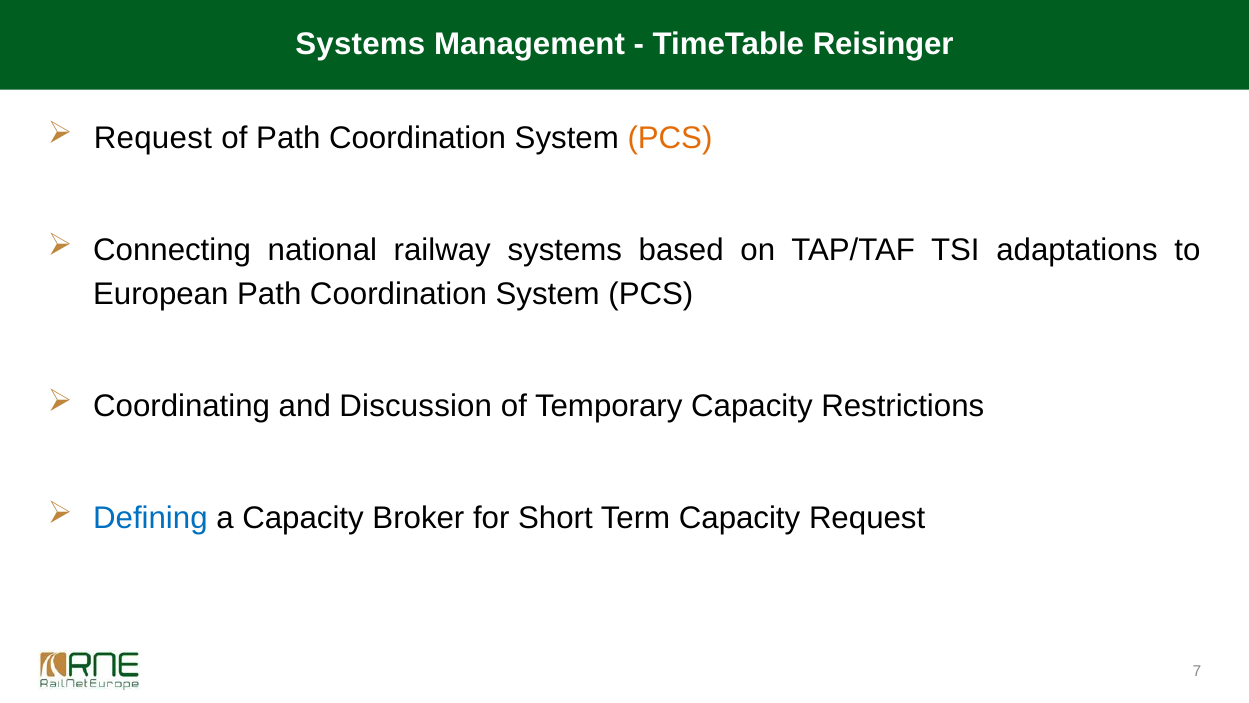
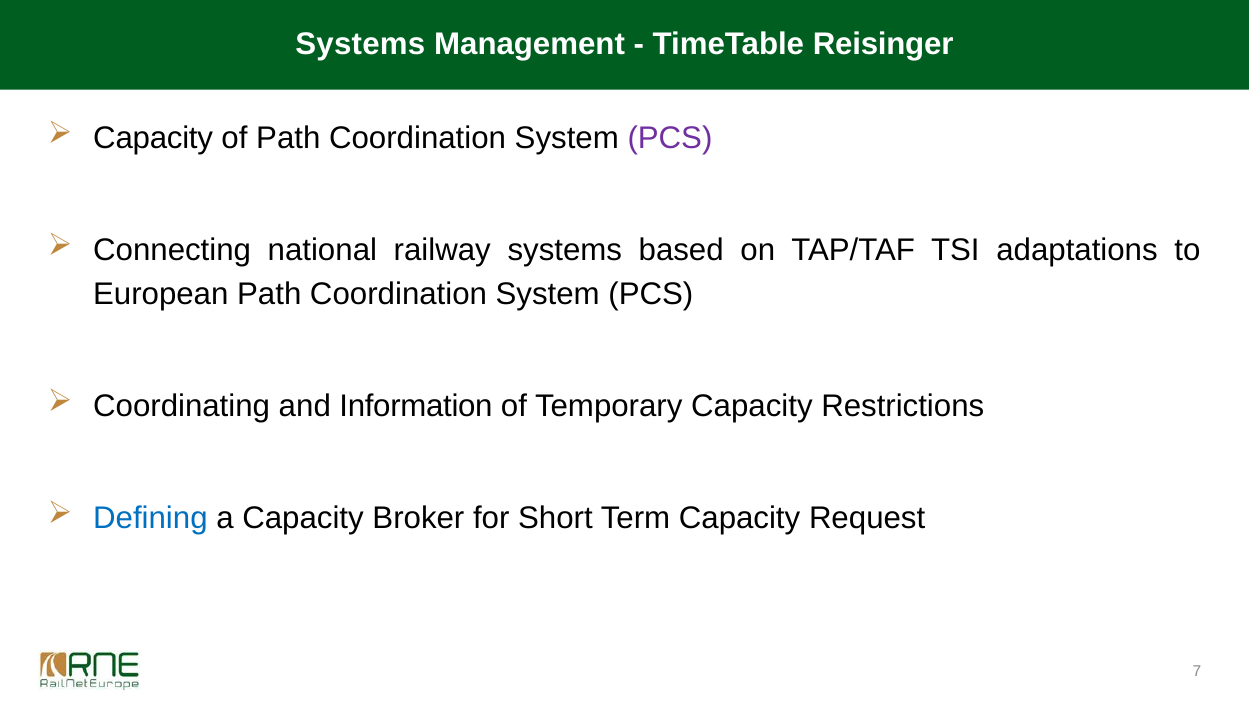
Request: Request -> Capacity (153, 138)
PCS colour: orange -> purple (670, 138)
Discussion: Discussion -> Information (416, 406)
